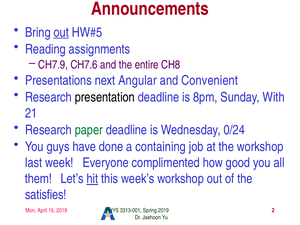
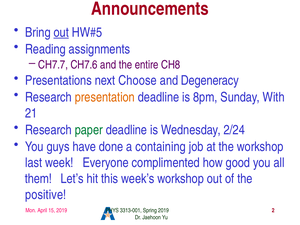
CH7.9: CH7.9 -> CH7.7 (53, 65)
Angular: Angular -> Choose (138, 81)
Convenient: Convenient -> Degeneracy (210, 81)
presentation colour: black -> orange (105, 97)
0/24: 0/24 -> 2/24 (234, 130)
hit underline: present -> none (92, 179)
satisfies: satisfies -> positive (46, 195)
